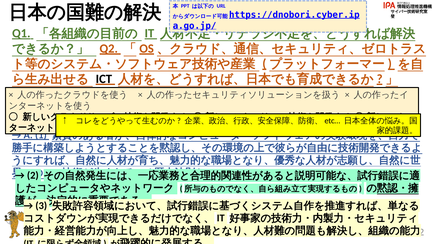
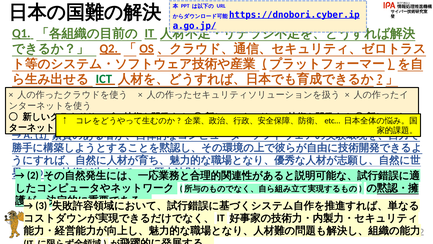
ICT colour: black -> green (104, 79)
